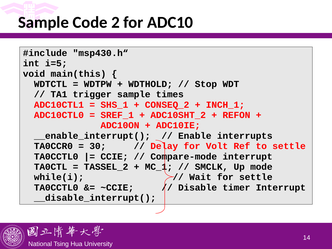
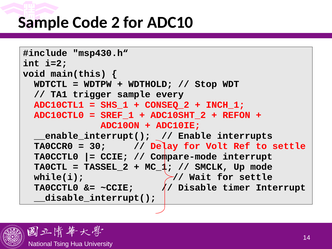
i=5: i=5 -> i=2 (56, 63)
times: times -> every (170, 94)
